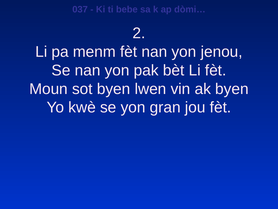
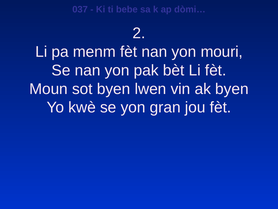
jenou: jenou -> mouri (222, 52)
